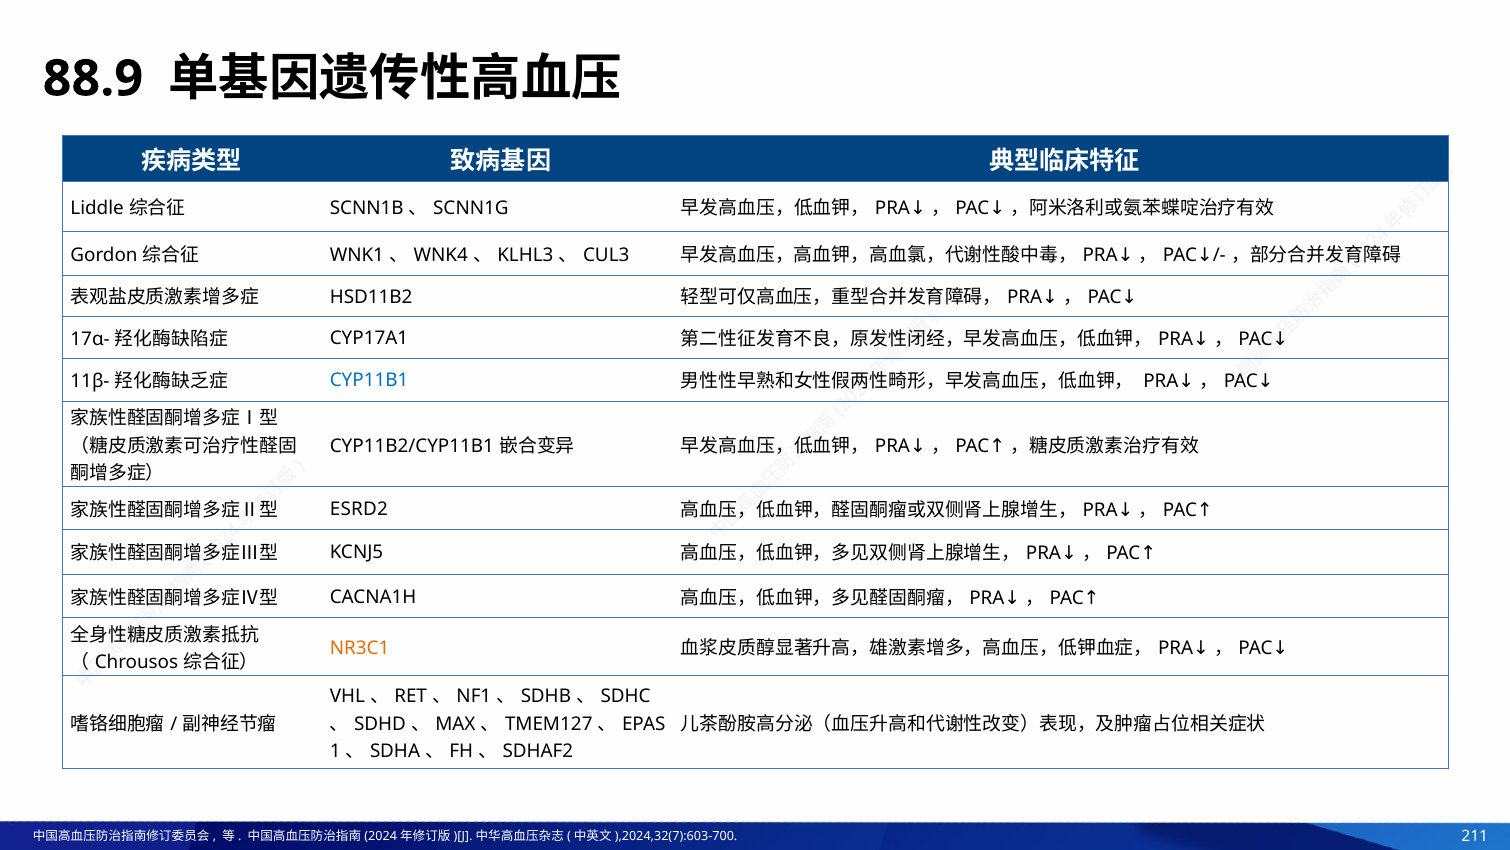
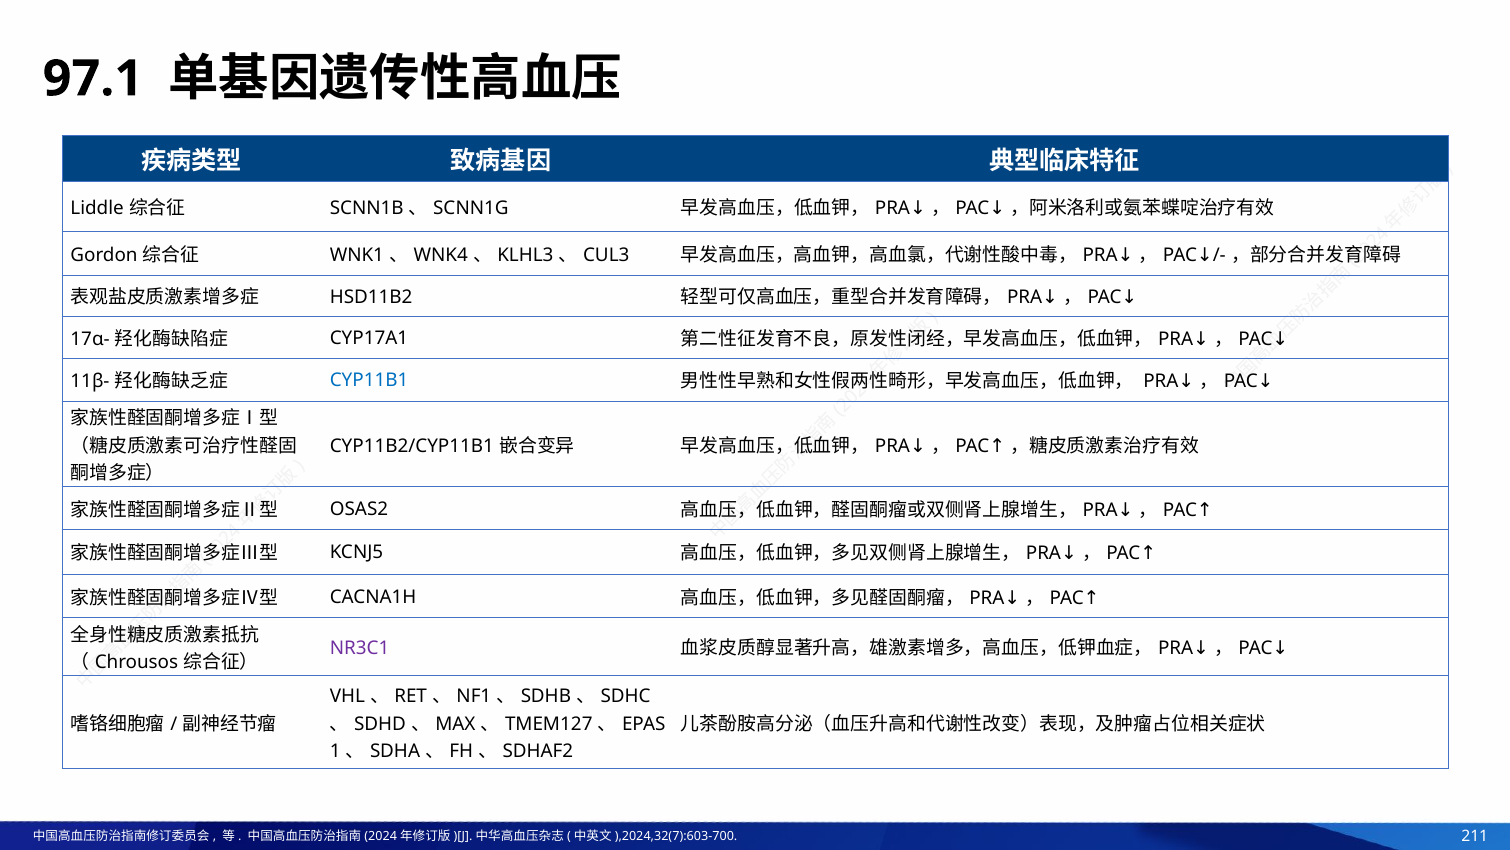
88.9: 88.9 -> 97.1 (93, 79)
ESRD2: ESRD2 -> OSAS2 (359, 509)
NR3C1 colour: orange -> purple (360, 647)
